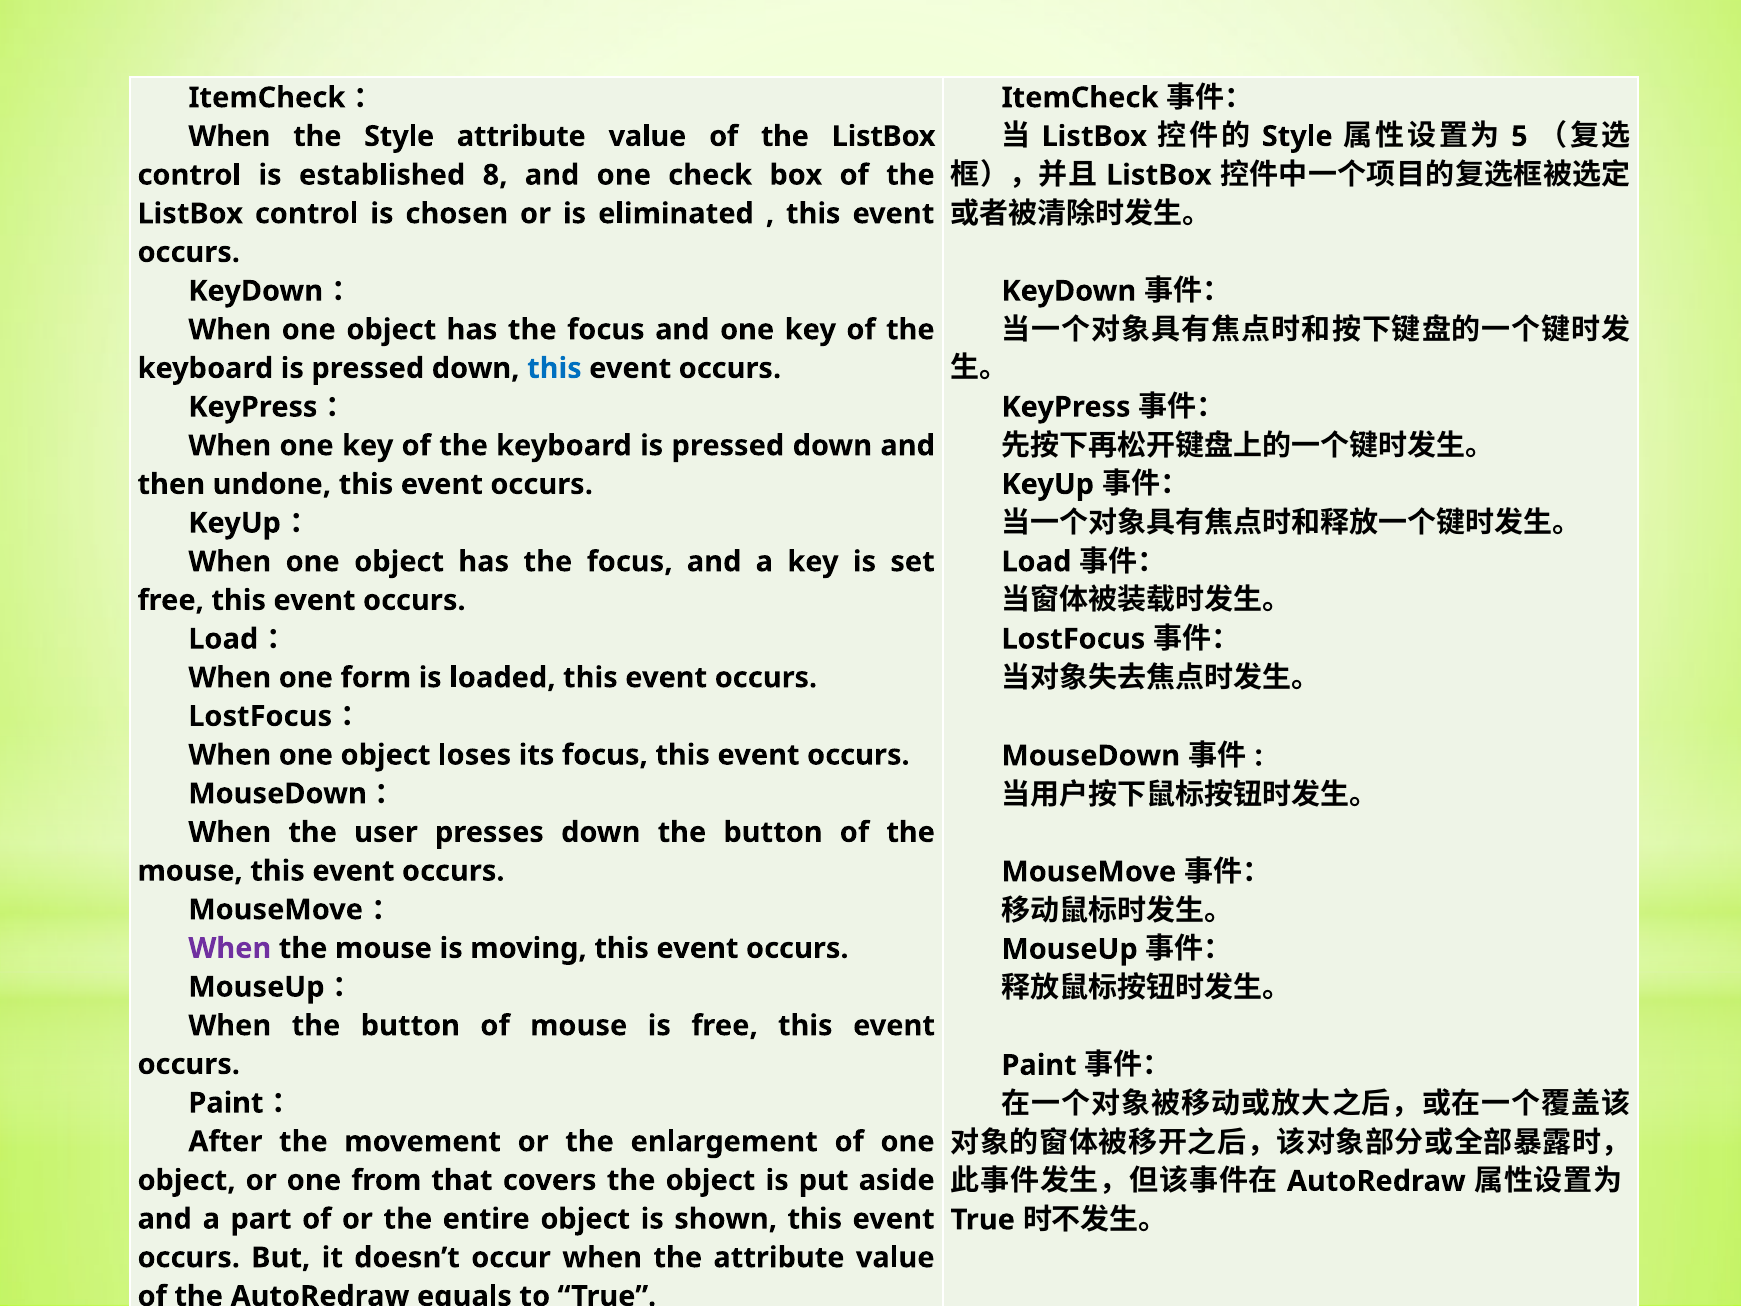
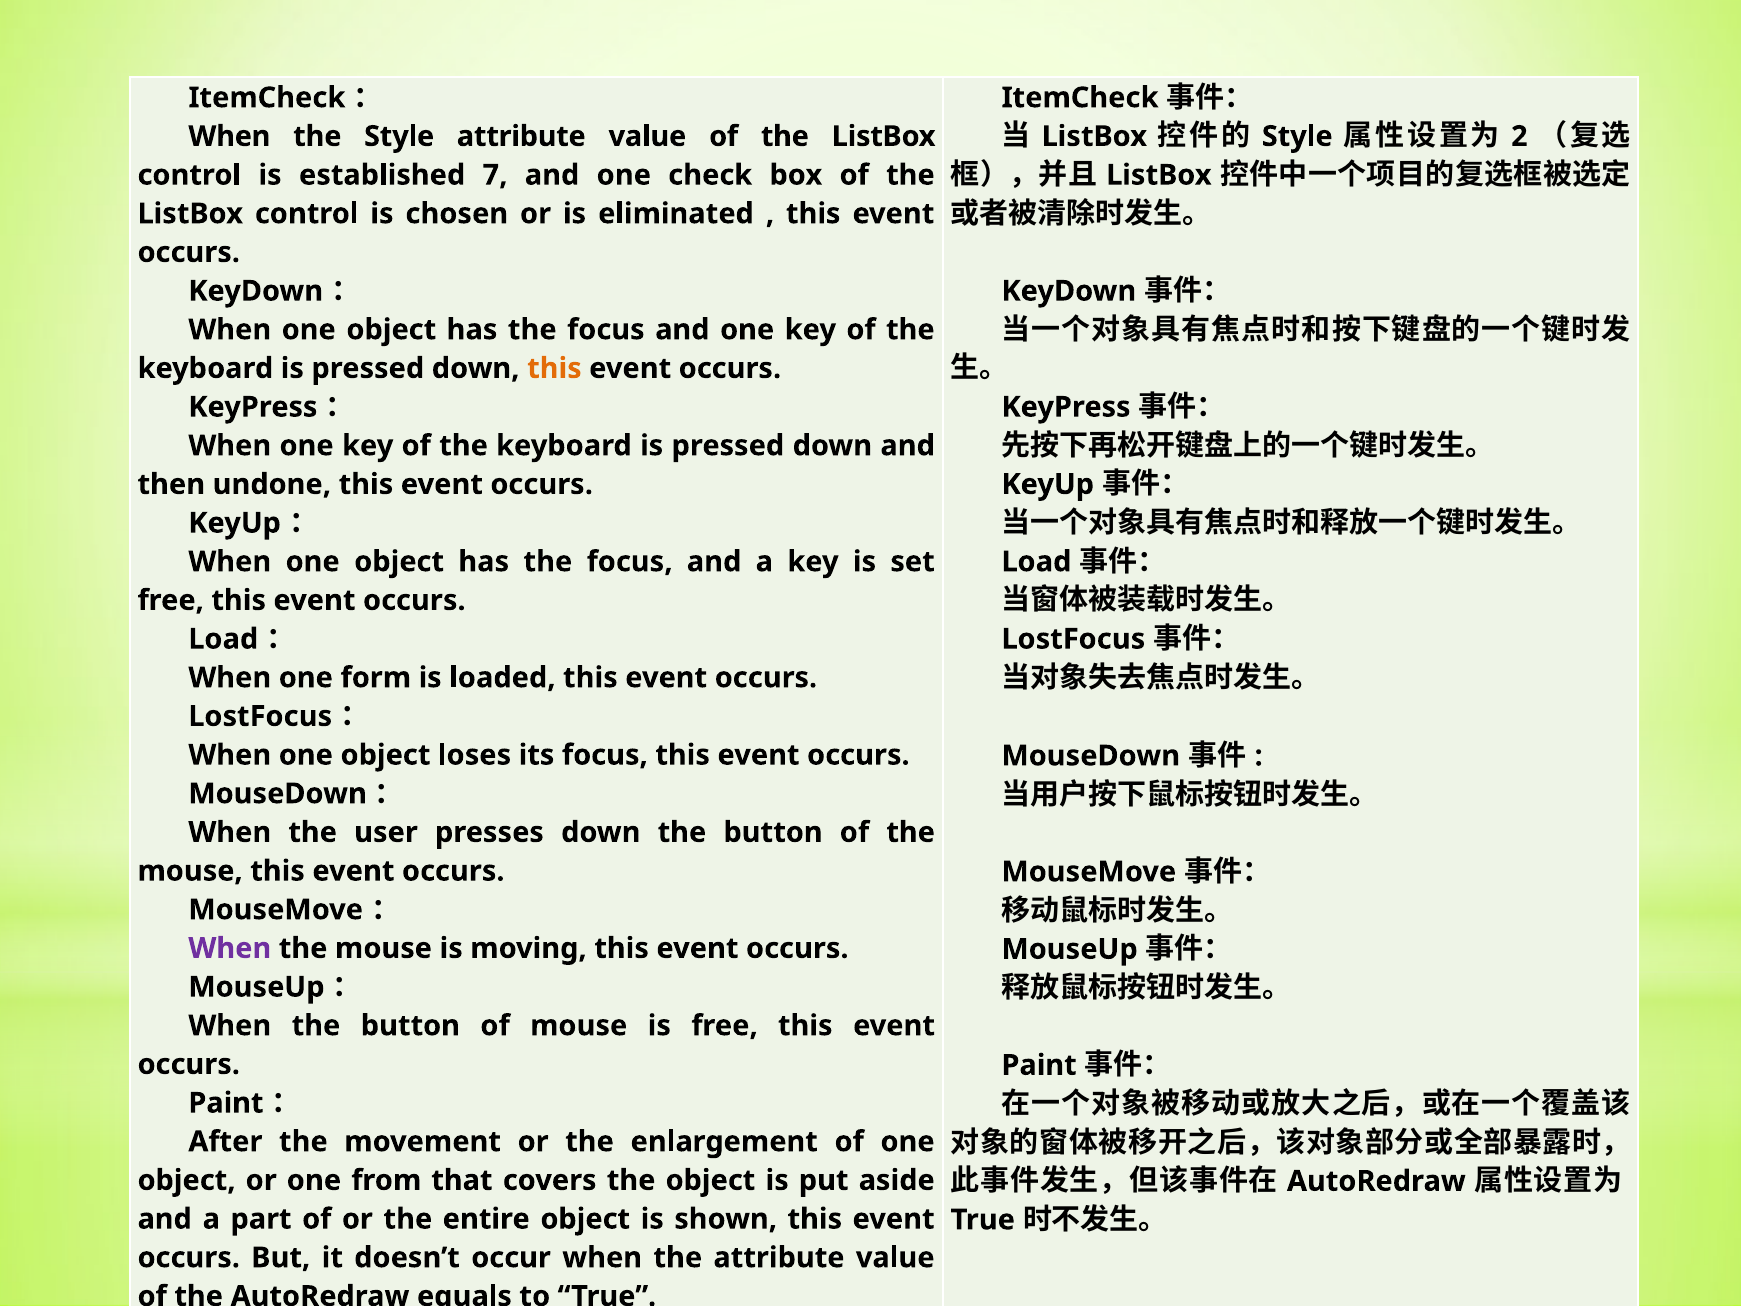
5: 5 -> 2 (1519, 136)
8: 8 -> 7 (495, 175)
this colour: blue -> orange (554, 368)
